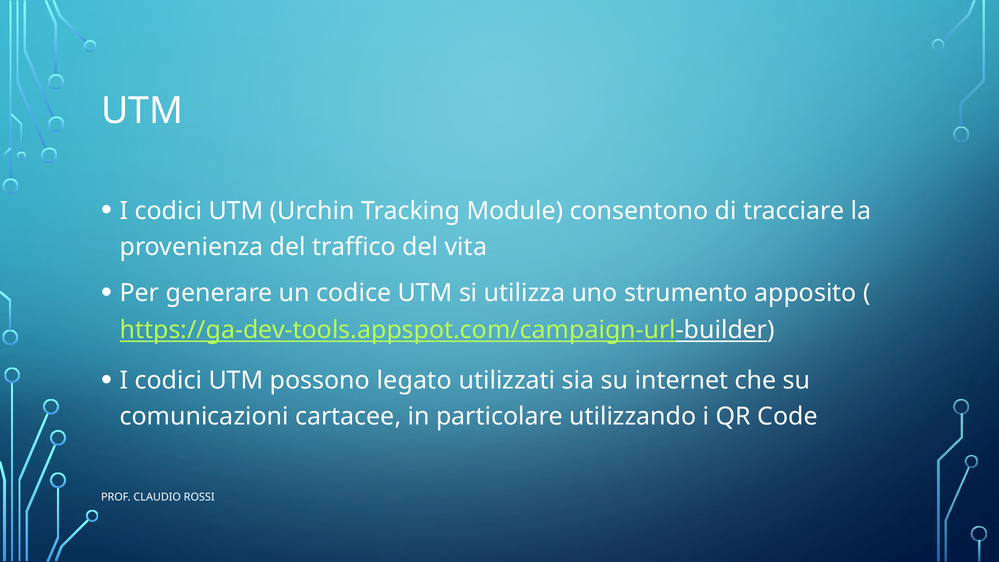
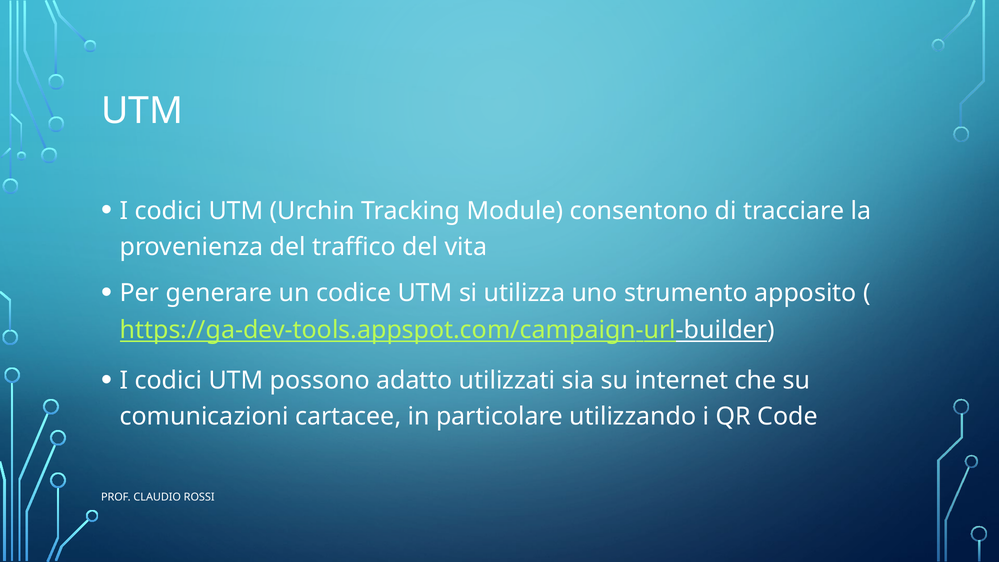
legato: legato -> adatto (414, 380)
